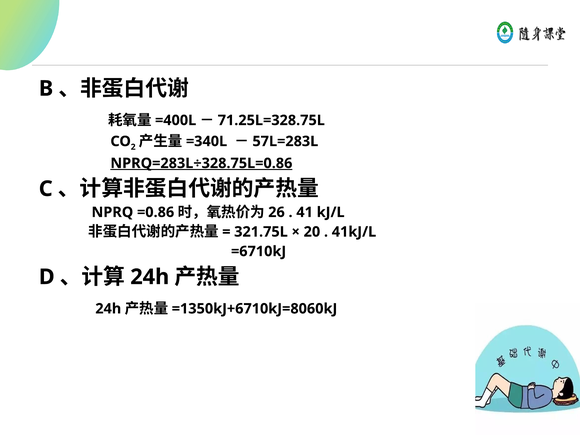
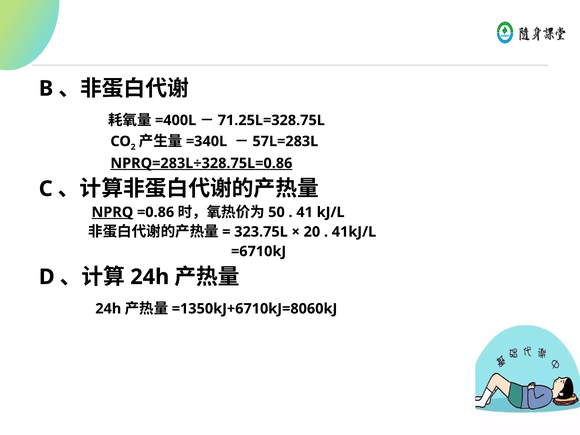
NPRQ underline: none -> present (112, 212)
26: 26 -> 50 (276, 212)
321.75L: 321.75L -> 323.75L (261, 232)
